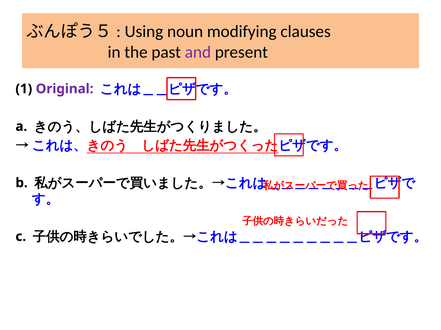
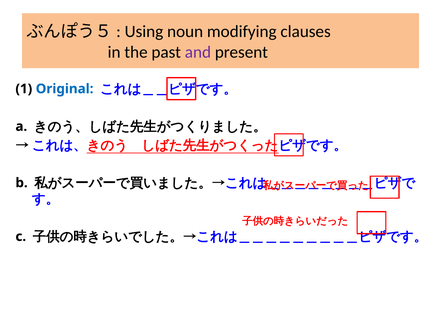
Original colour: purple -> blue (65, 89)
